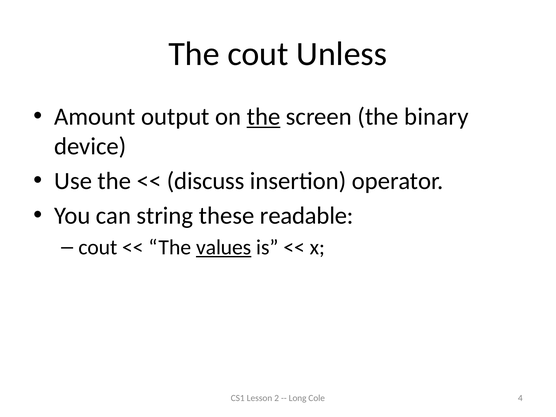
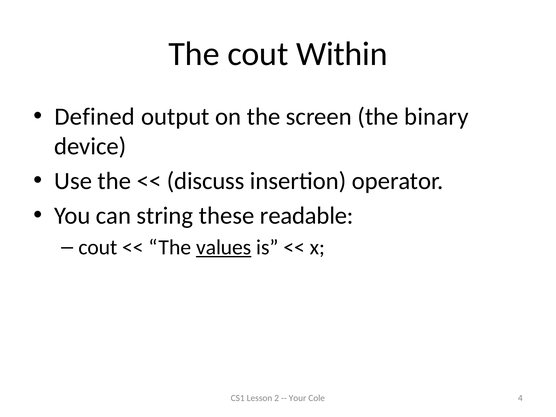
Unless: Unless -> Within (342, 54)
Amount: Amount -> Defined (95, 117)
the underline: present -> none (264, 117)
Long: Long -> Your (298, 398)
